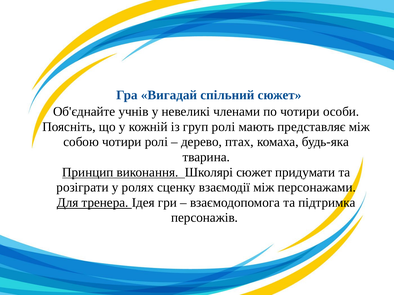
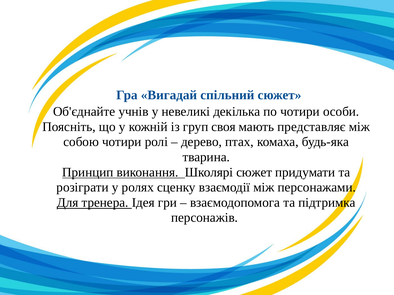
членами: членами -> декілька (237, 112)
груп ролі: ролі -> своя (224, 127)
